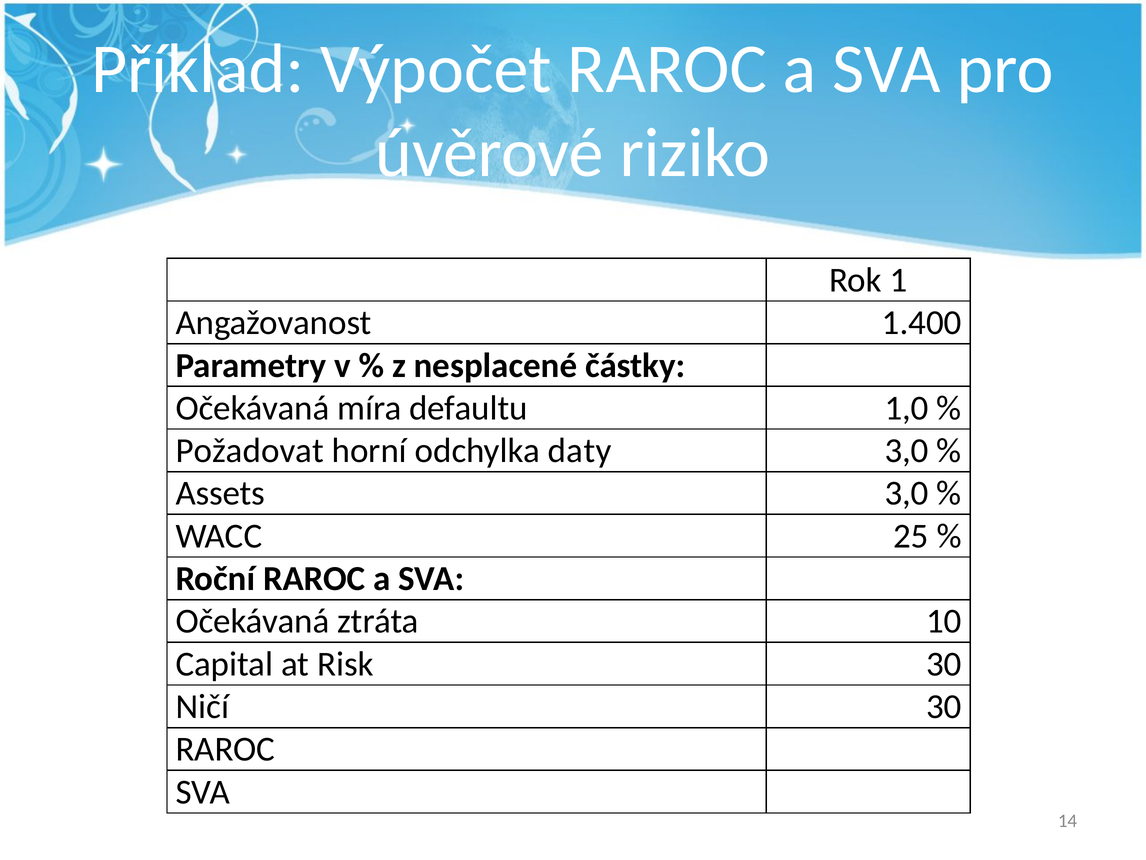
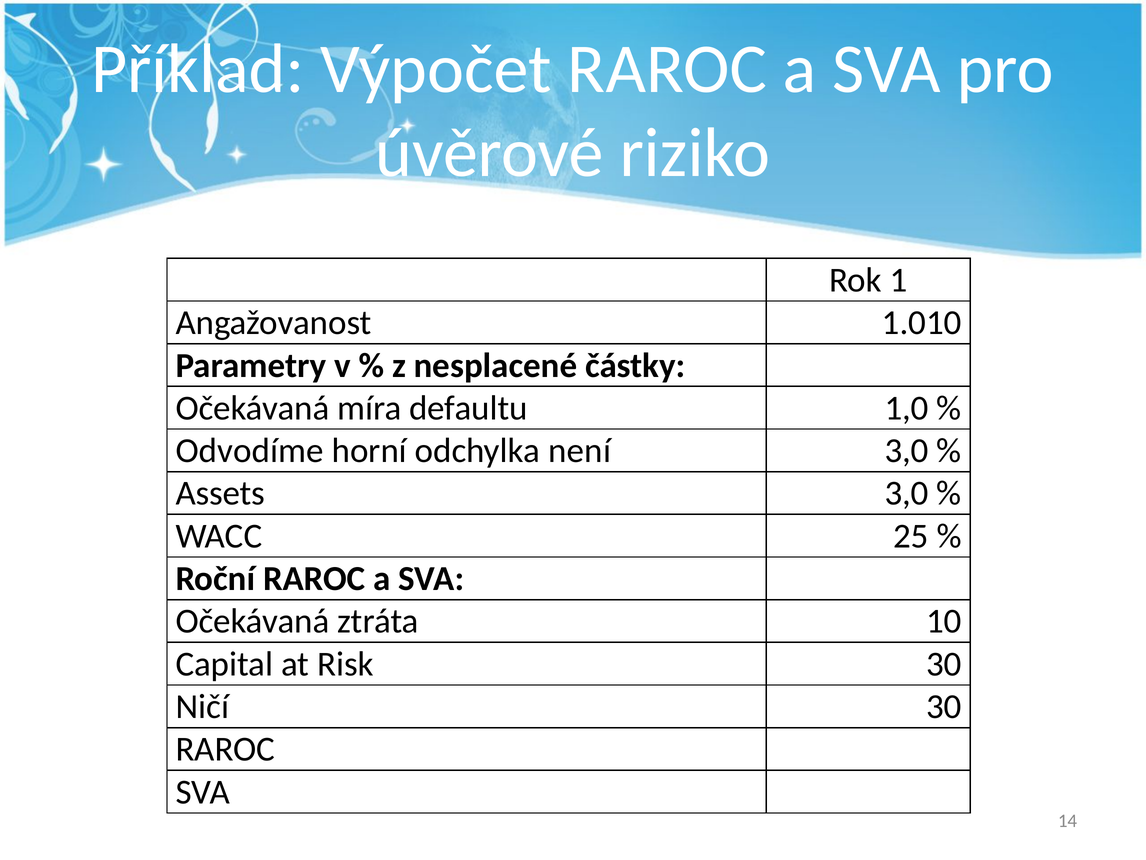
1.400: 1.400 -> 1.010 (922, 323)
Požadovat: Požadovat -> Odvodíme (250, 451)
daty: daty -> není (580, 451)
